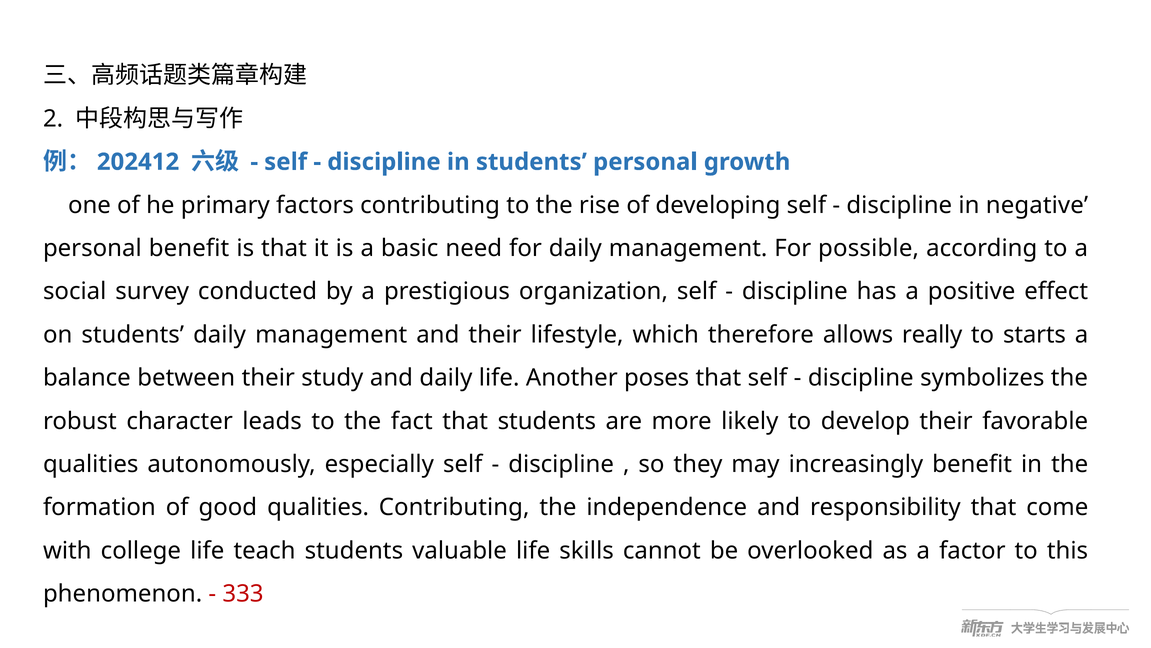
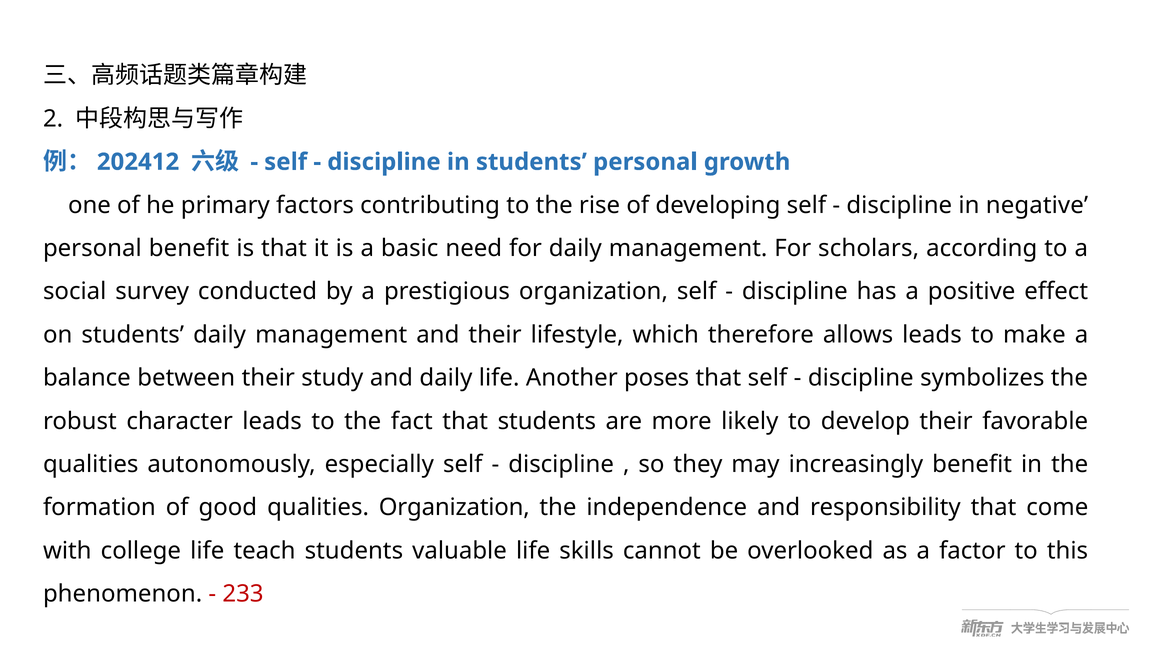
possible: possible -> scholars (869, 248)
allows really: really -> leads (932, 334)
starts: starts -> make (1034, 334)
qualities Contributing: Contributing -> Organization (454, 507)
333: 333 -> 233 (243, 593)
